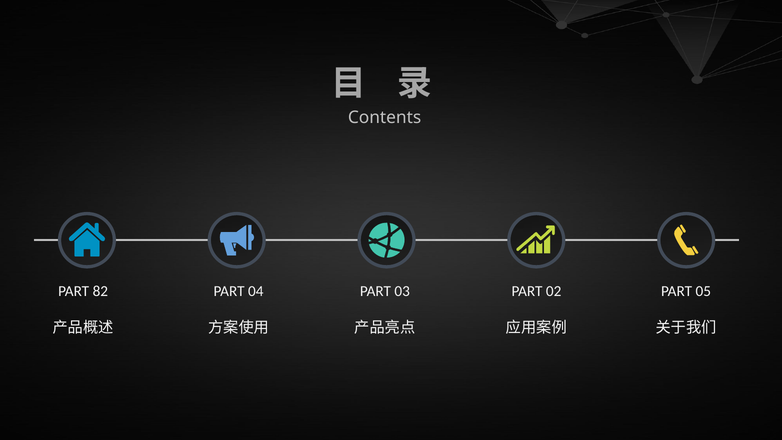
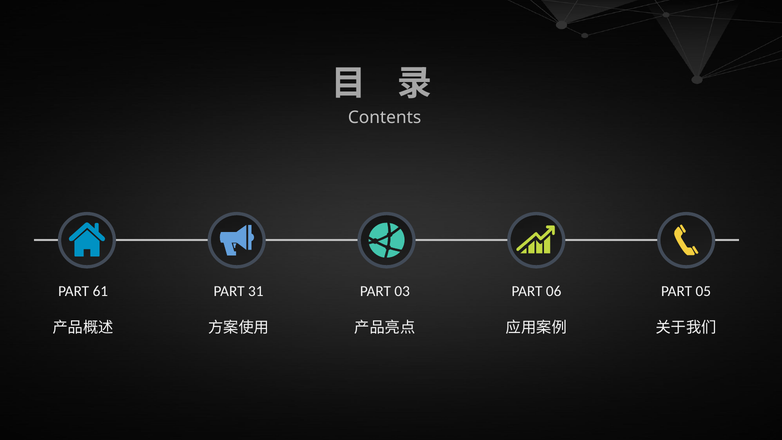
82: 82 -> 61 (100, 291)
04: 04 -> 31 (256, 291)
02: 02 -> 06 (554, 291)
